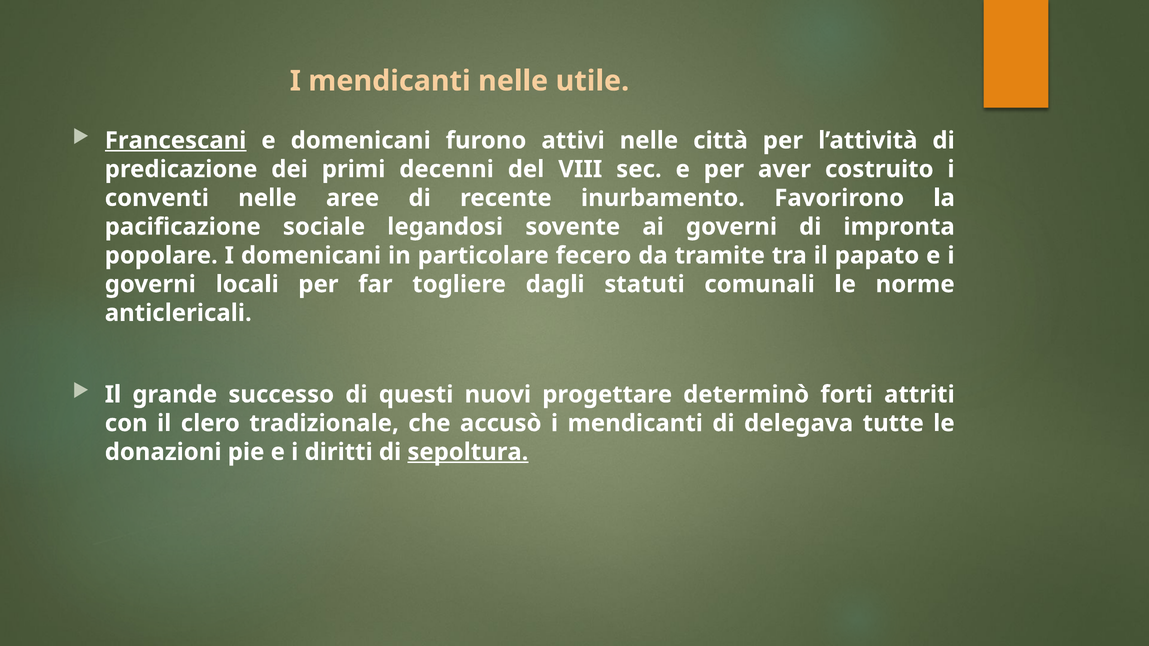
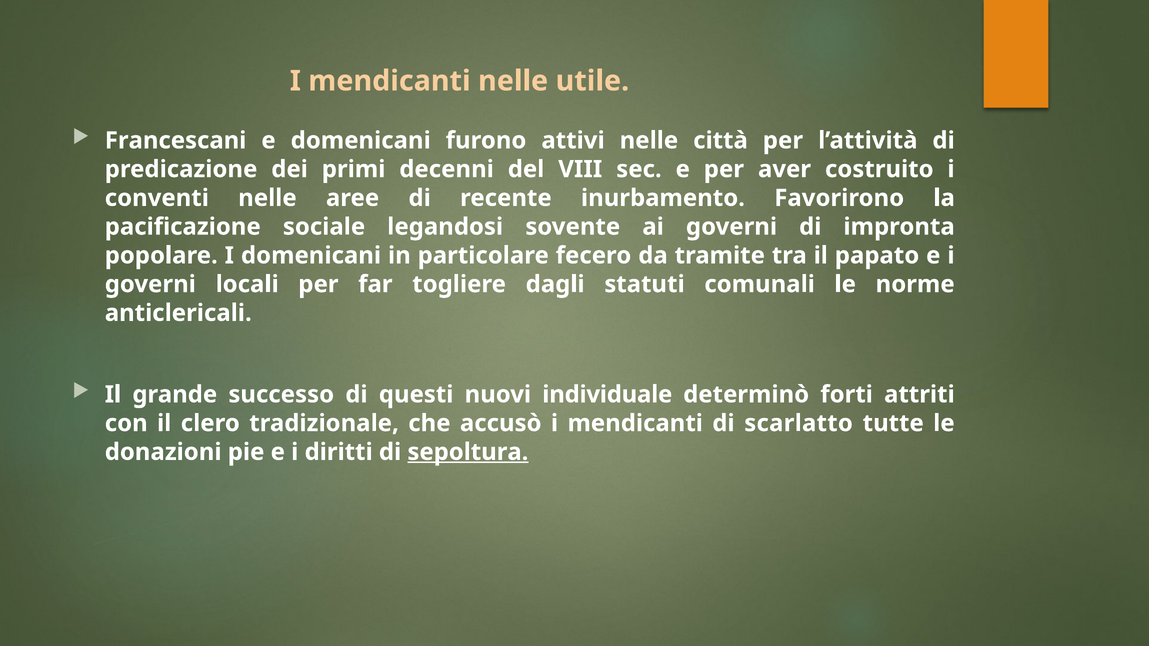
Francescani underline: present -> none (176, 141)
progettare: progettare -> individuale (607, 395)
delegava: delegava -> scarlatto (799, 423)
